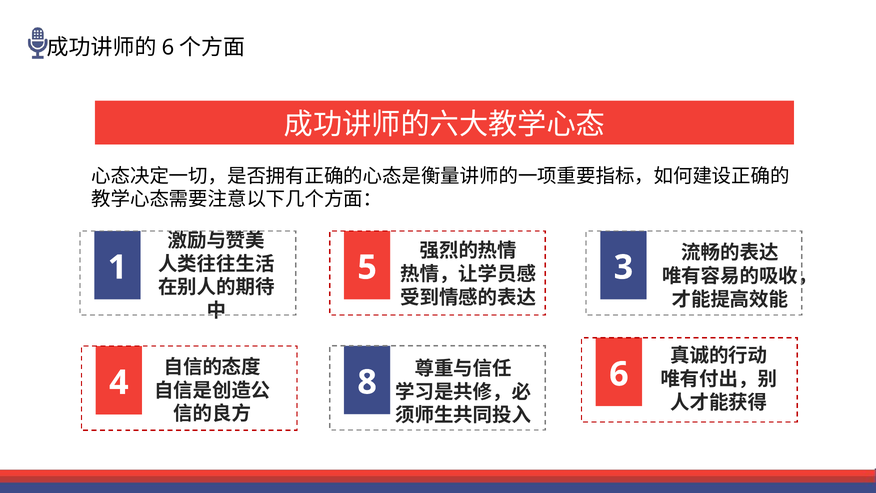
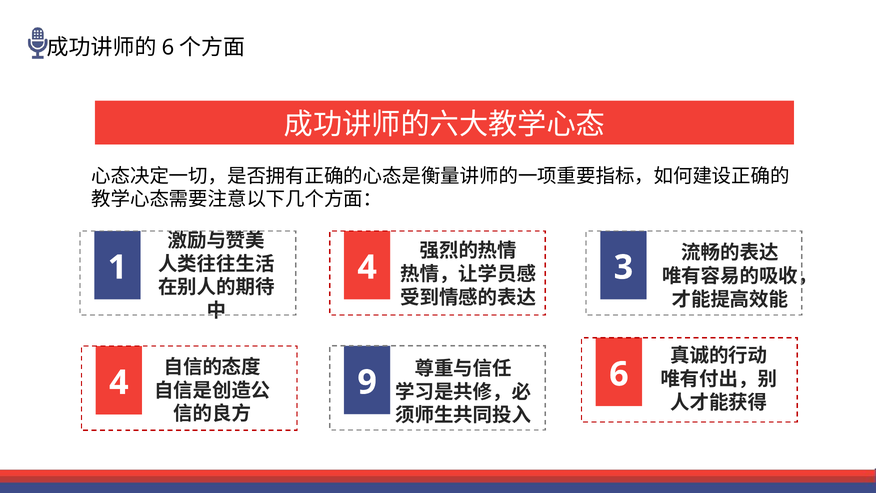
1 5: 5 -> 4 (367, 267)
8: 8 -> 9 (367, 382)
